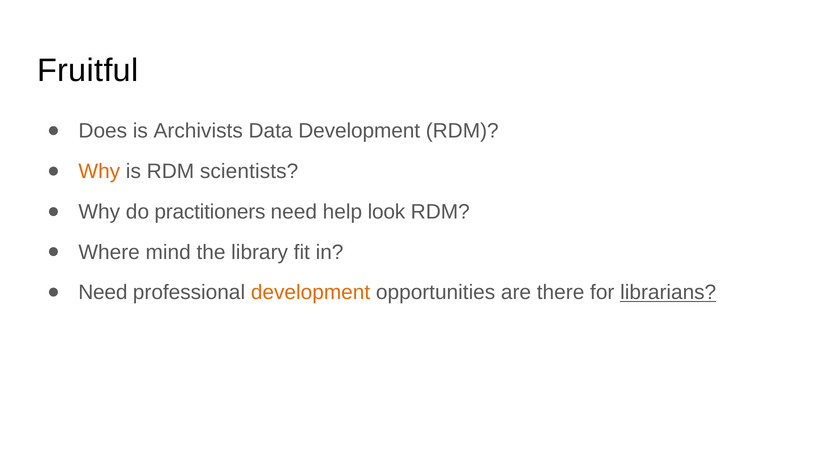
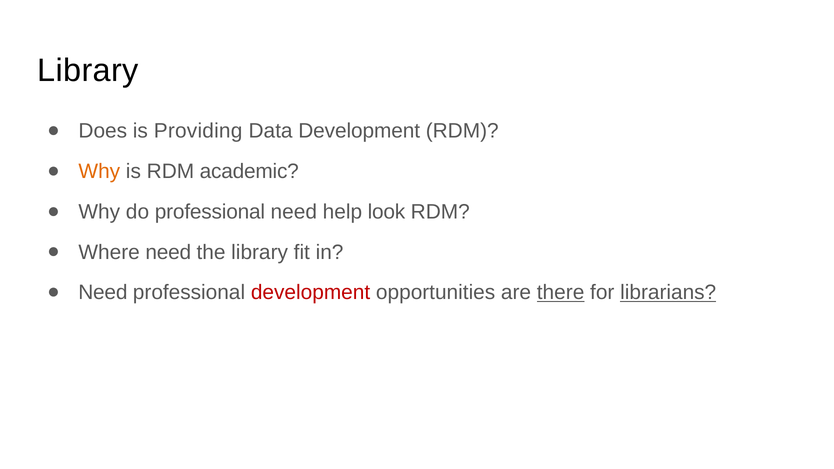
Fruitful: Fruitful -> Library (88, 71)
Archivists: Archivists -> Providing (198, 131)
scientists: scientists -> academic (249, 172)
do practitioners: practitioners -> professional (210, 212)
Where mind: mind -> need (168, 252)
development colour: orange -> red (311, 293)
there underline: none -> present (561, 293)
